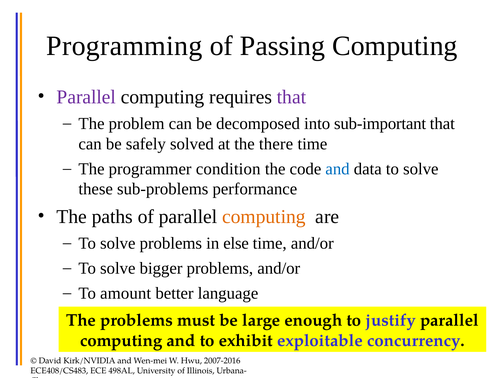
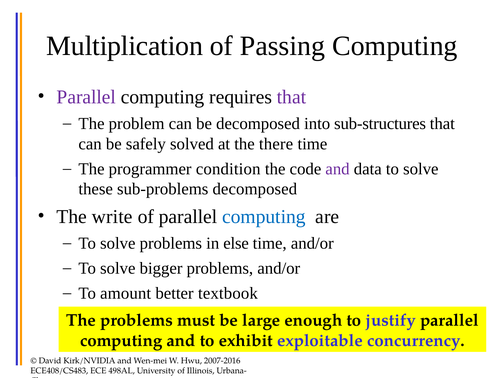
Programming: Programming -> Multiplication (125, 46)
sub-important: sub-important -> sub-structures (380, 123)
and colour: blue -> purple (338, 169)
sub-problems performance: performance -> decomposed (255, 189)
paths: paths -> write (112, 216)
computing colour: orange -> blue (264, 216)
language: language -> textbook (228, 293)
